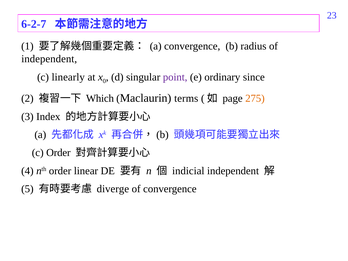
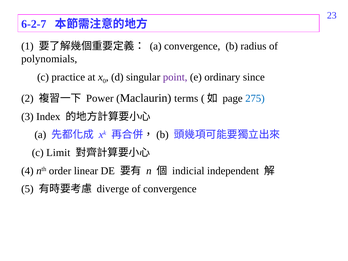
independent: independent -> polynomials (49, 59)
linearly: linearly -> practice (68, 77)
Which: Which -> Power (100, 98)
275 colour: orange -> blue (255, 98)
c Order: Order -> Limit (58, 153)
